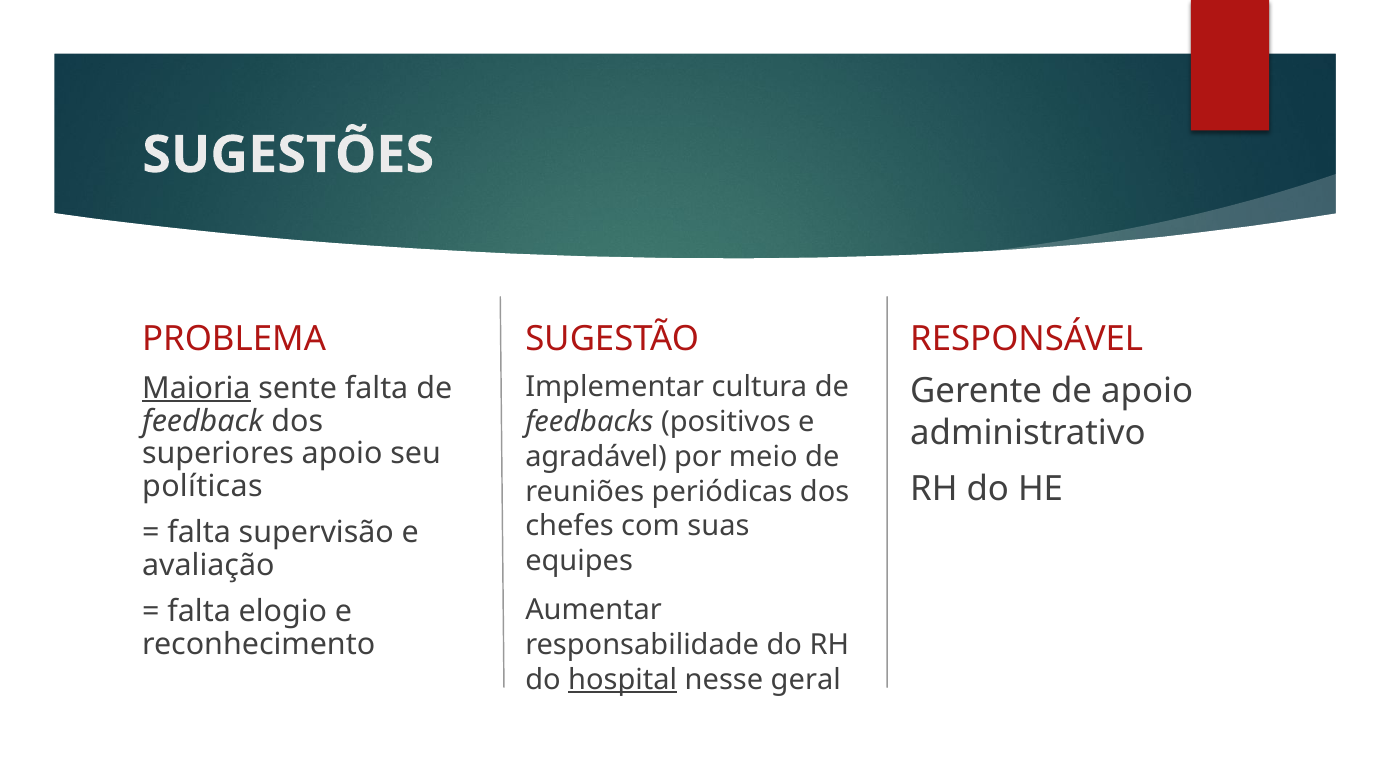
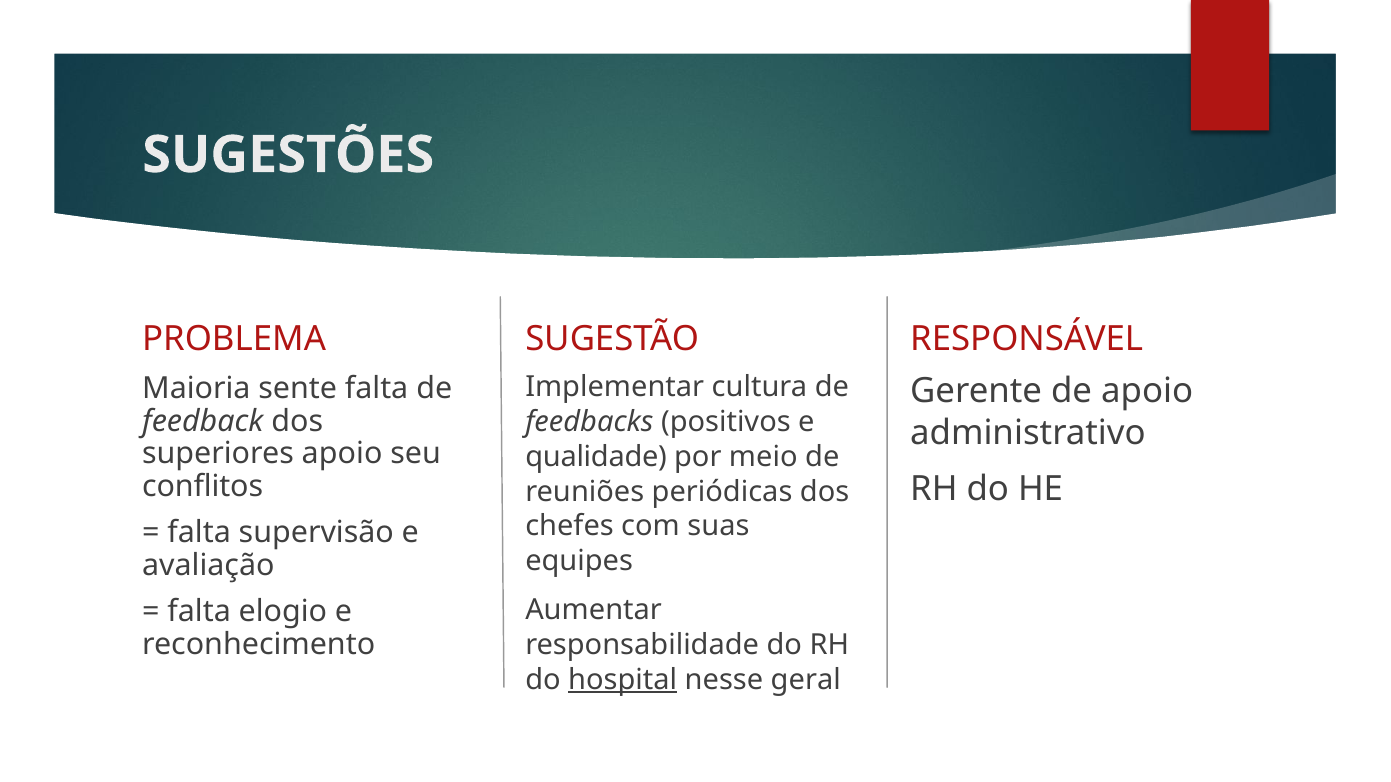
Maioria underline: present -> none (196, 388)
agradável: agradável -> qualidade (596, 457)
políticas: políticas -> conflitos (203, 487)
